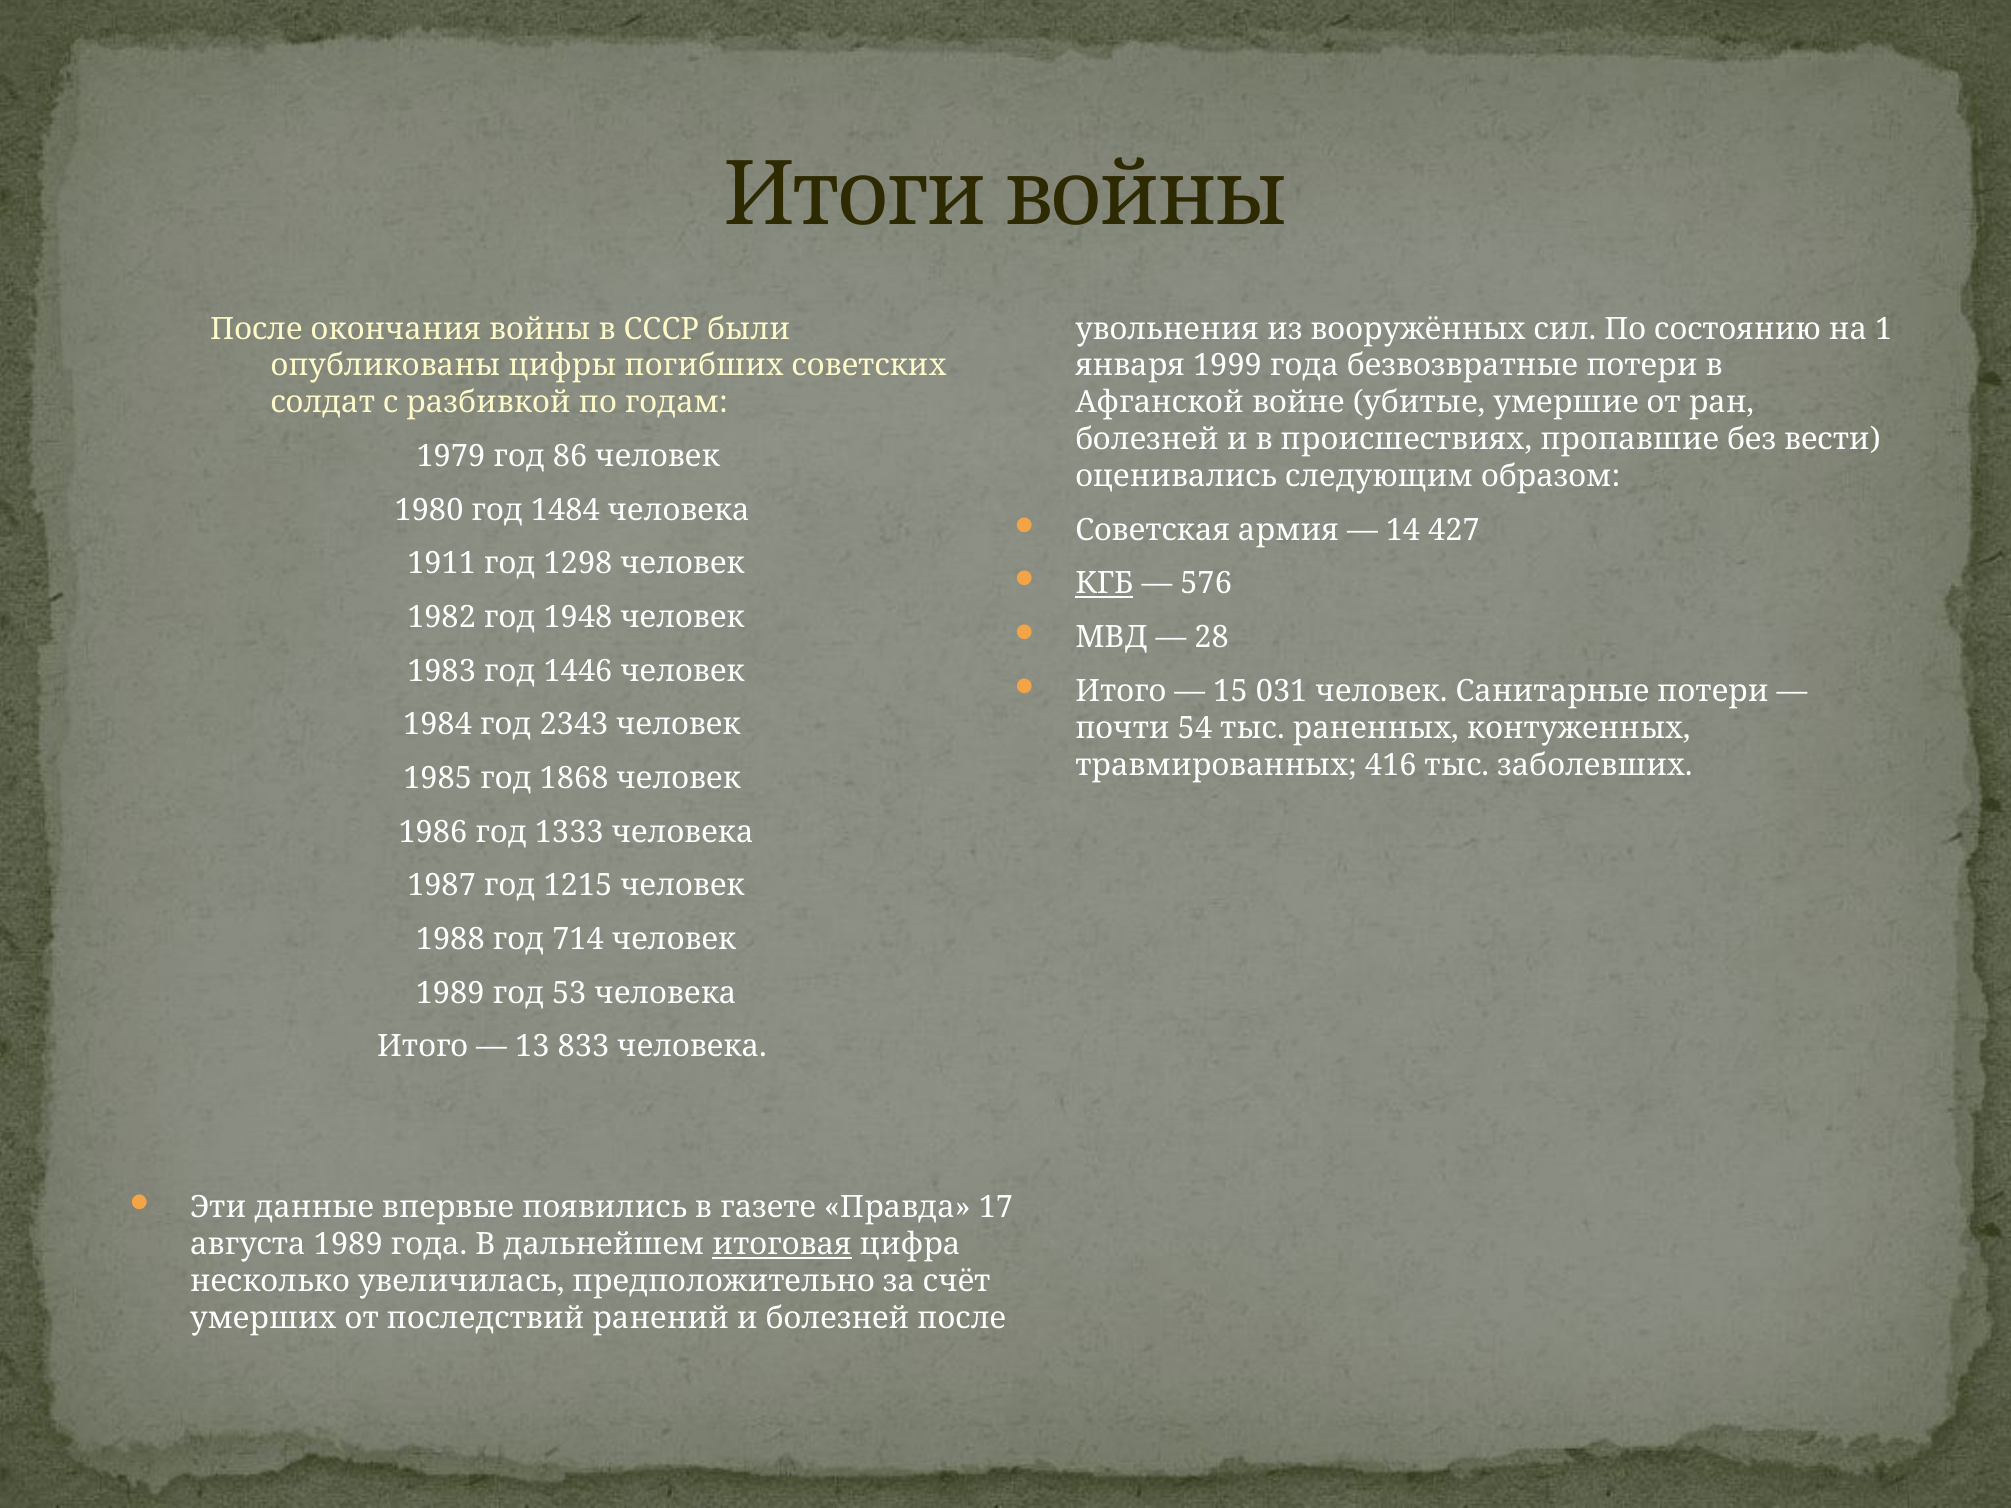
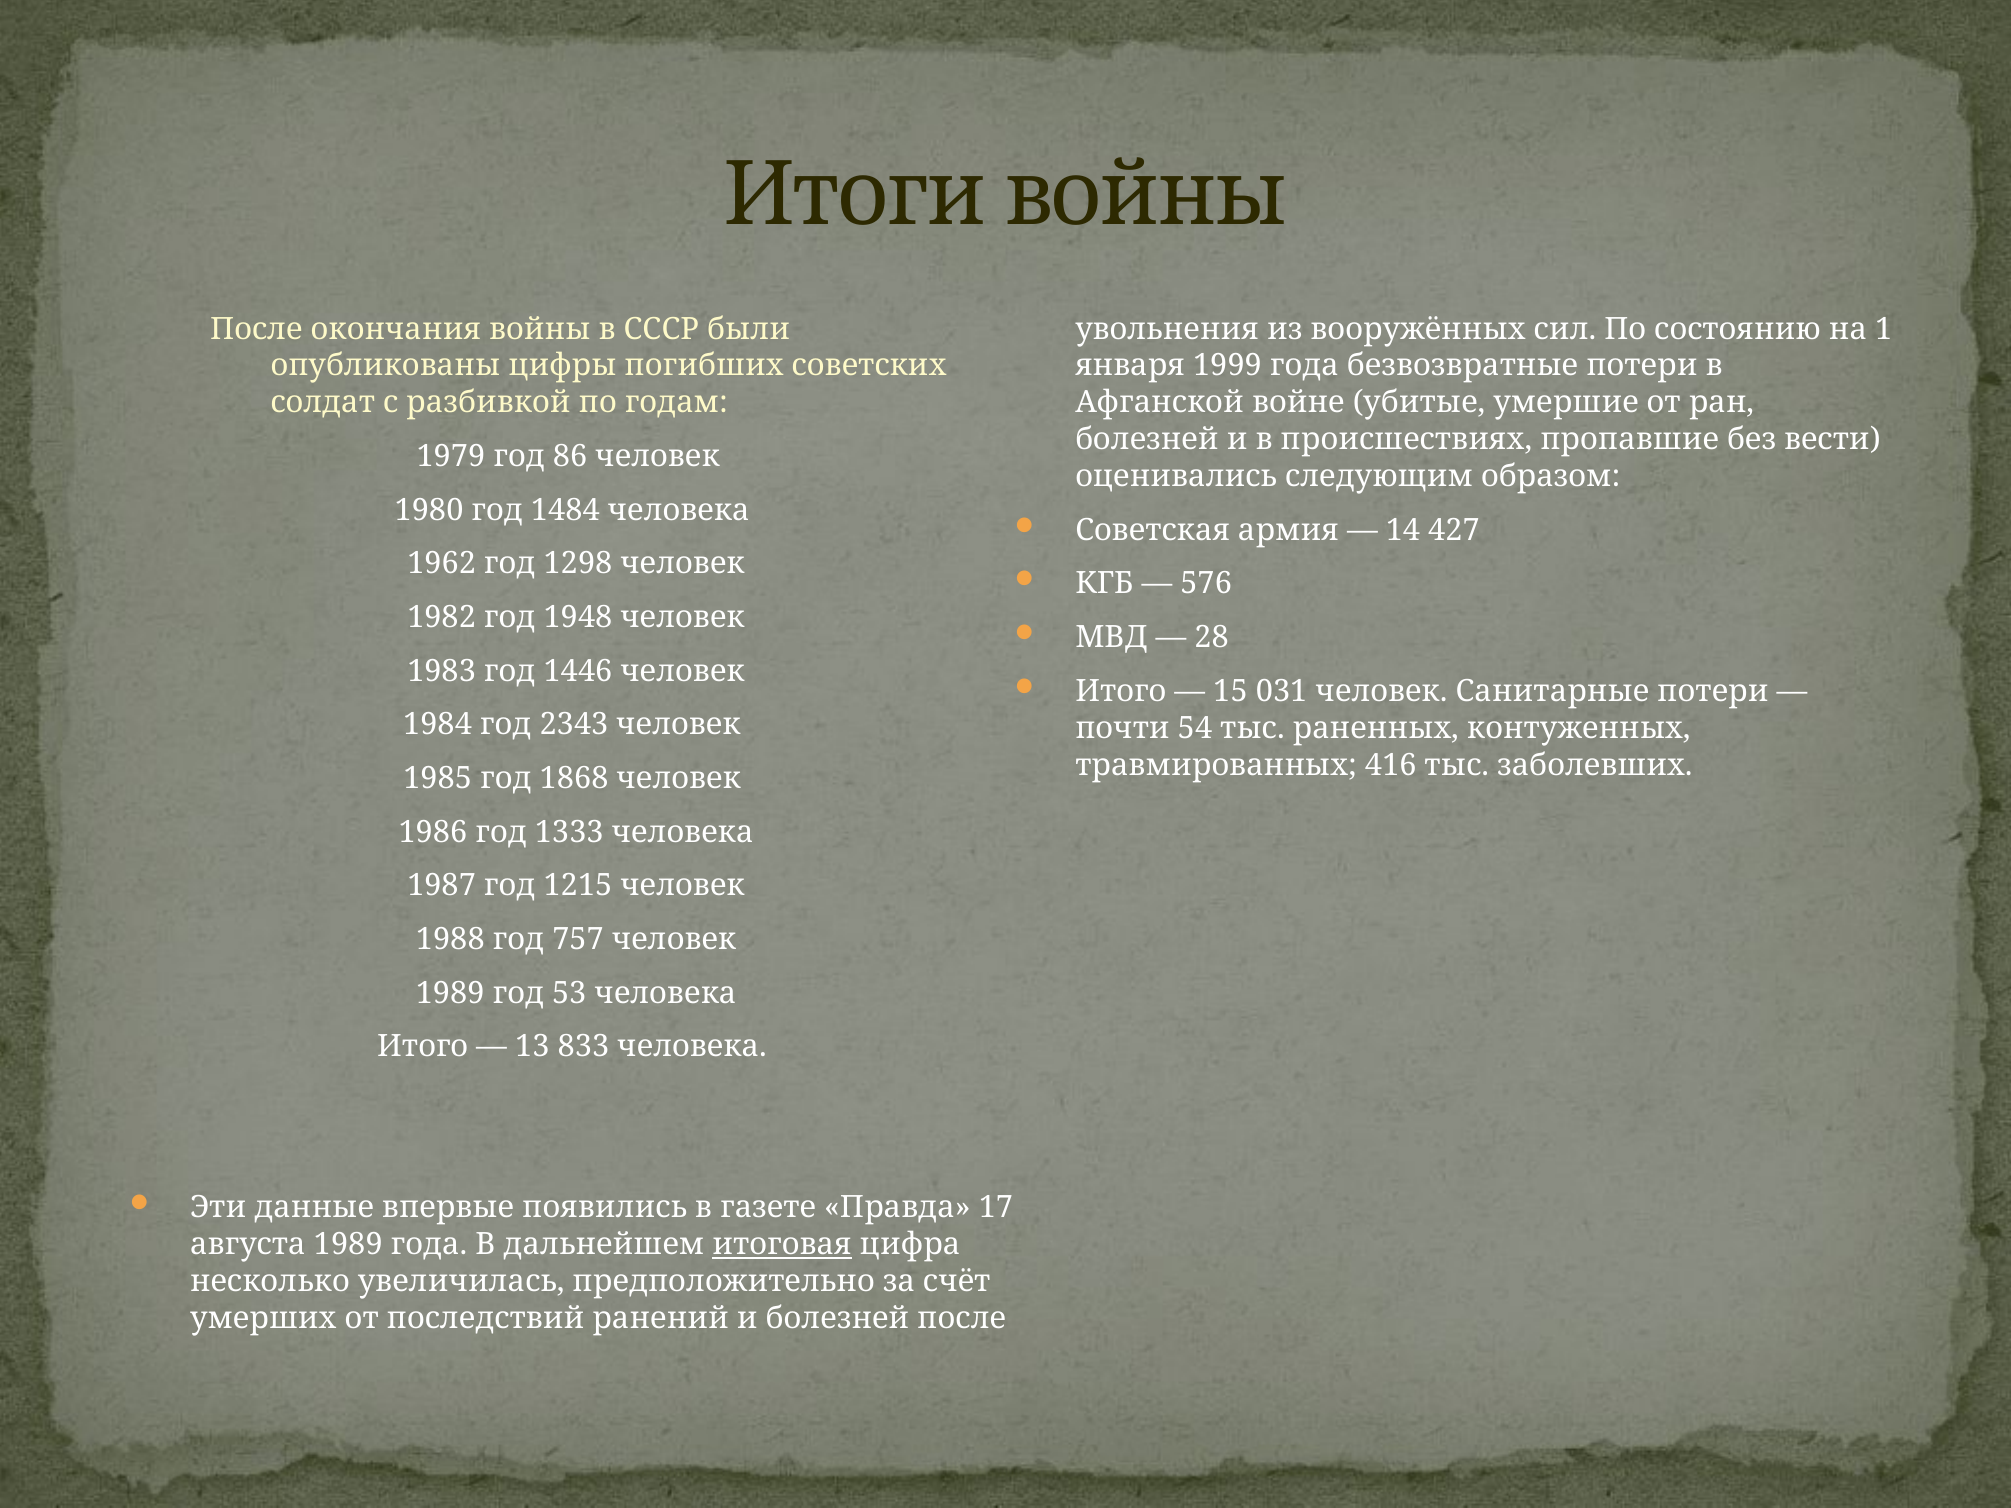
1911: 1911 -> 1962 (442, 564)
КГБ underline: present -> none (1104, 584)
714: 714 -> 757 (578, 940)
